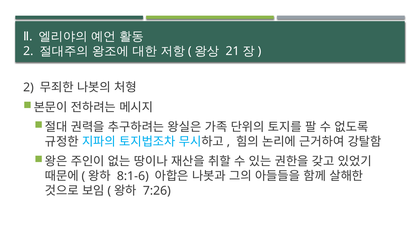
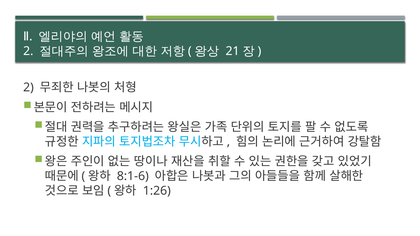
7:26: 7:26 -> 1:26 (157, 191)
